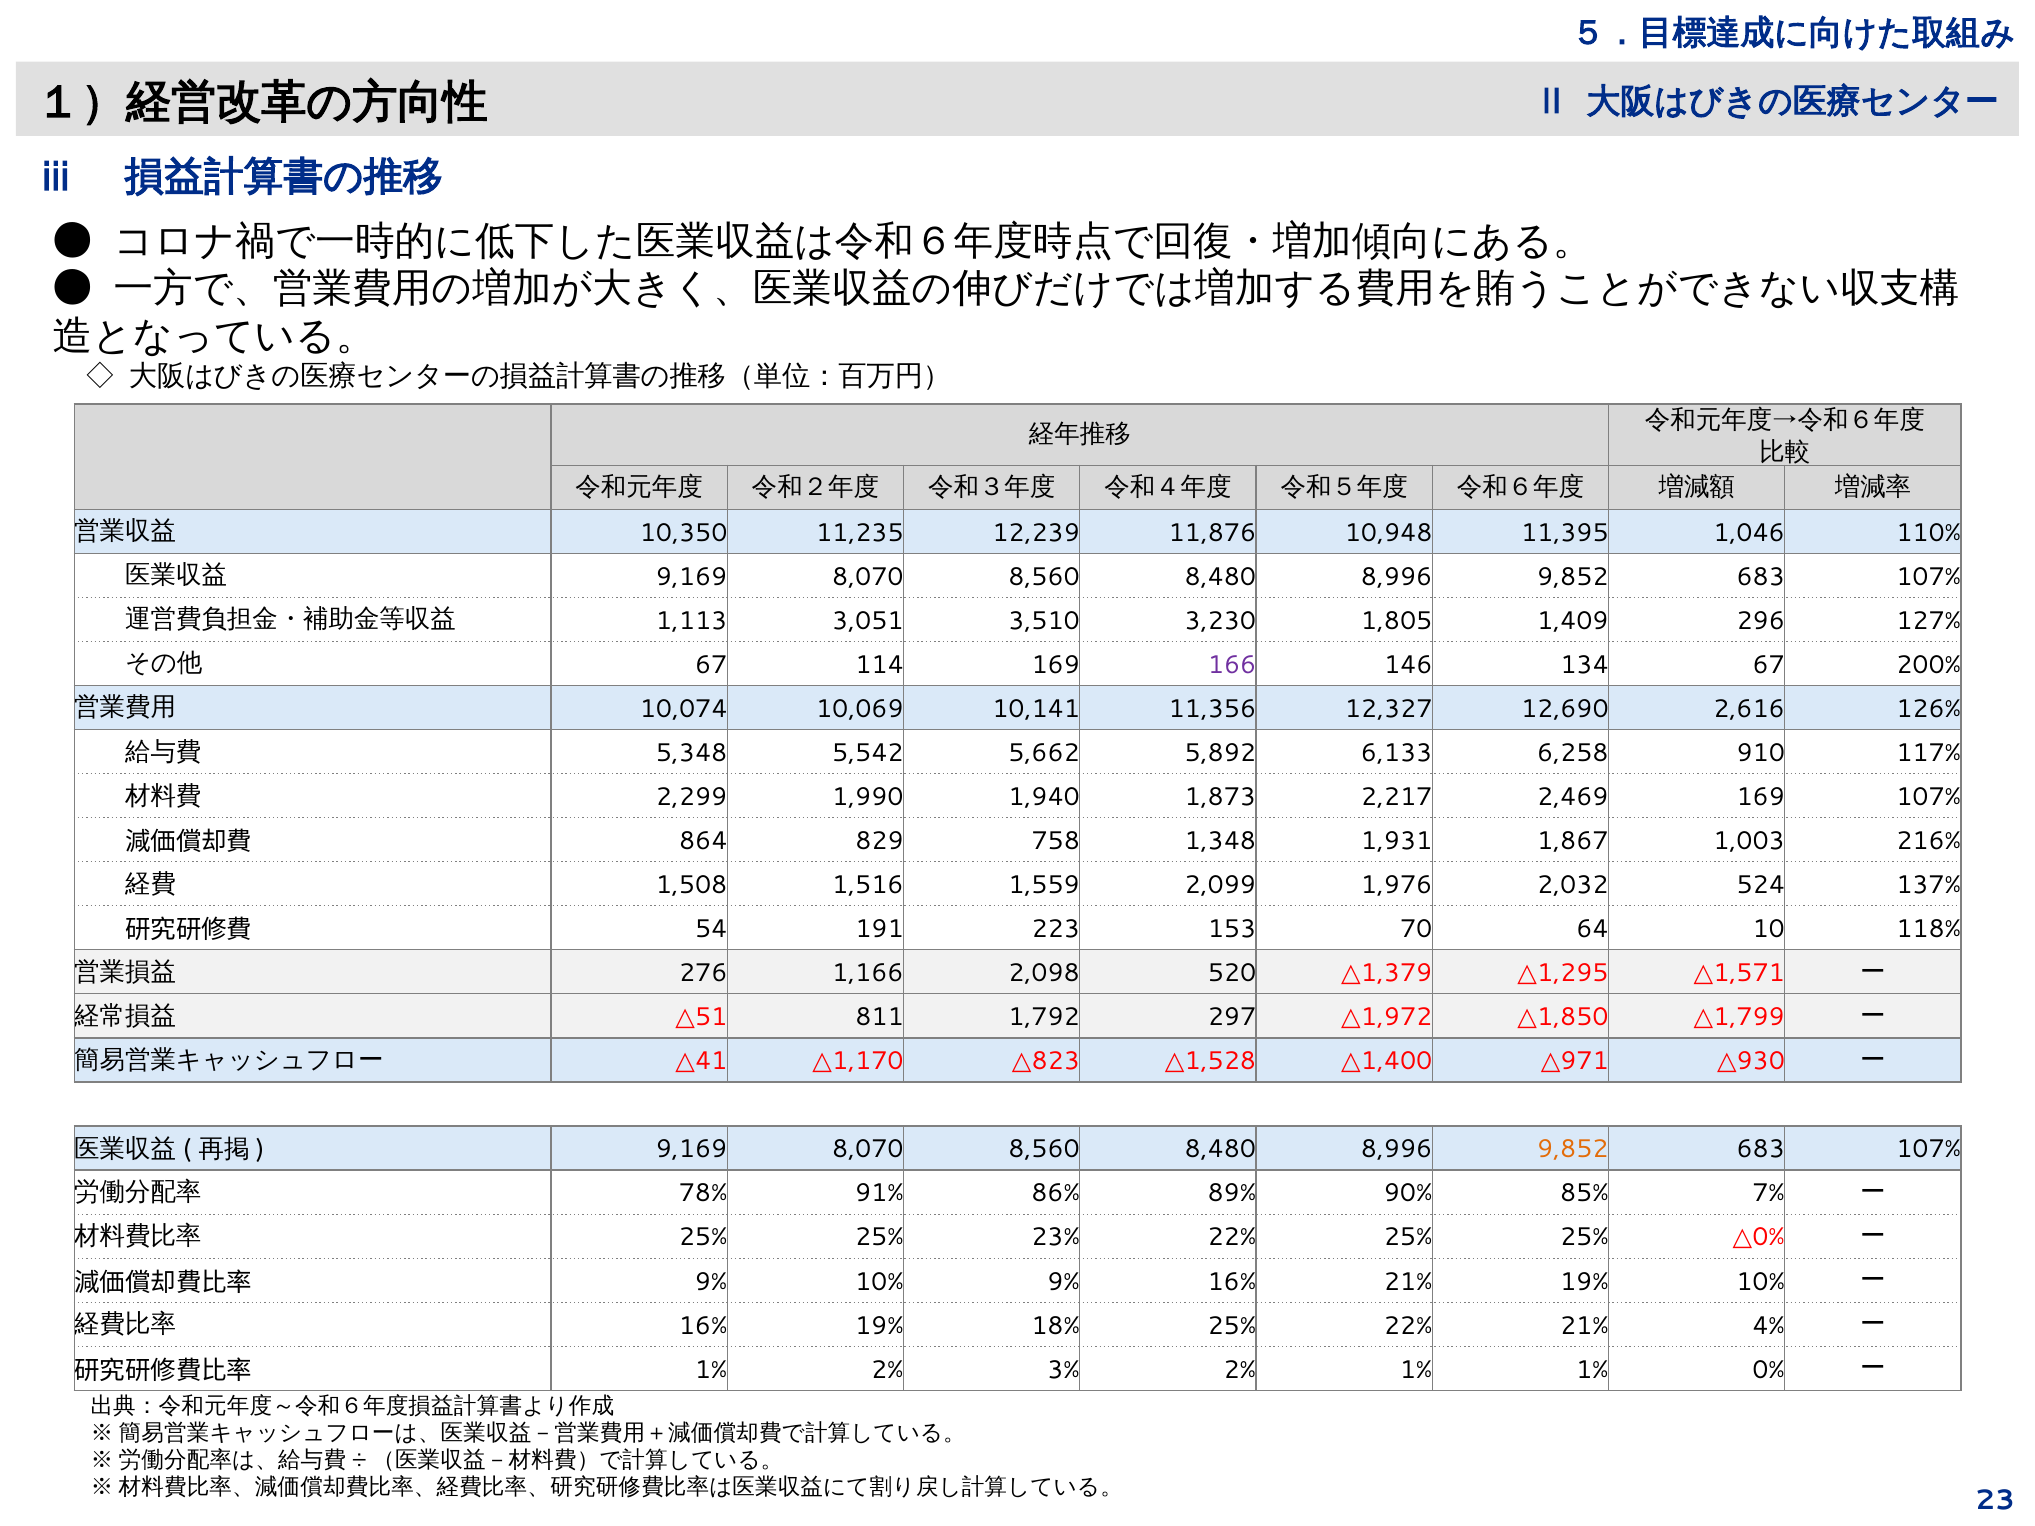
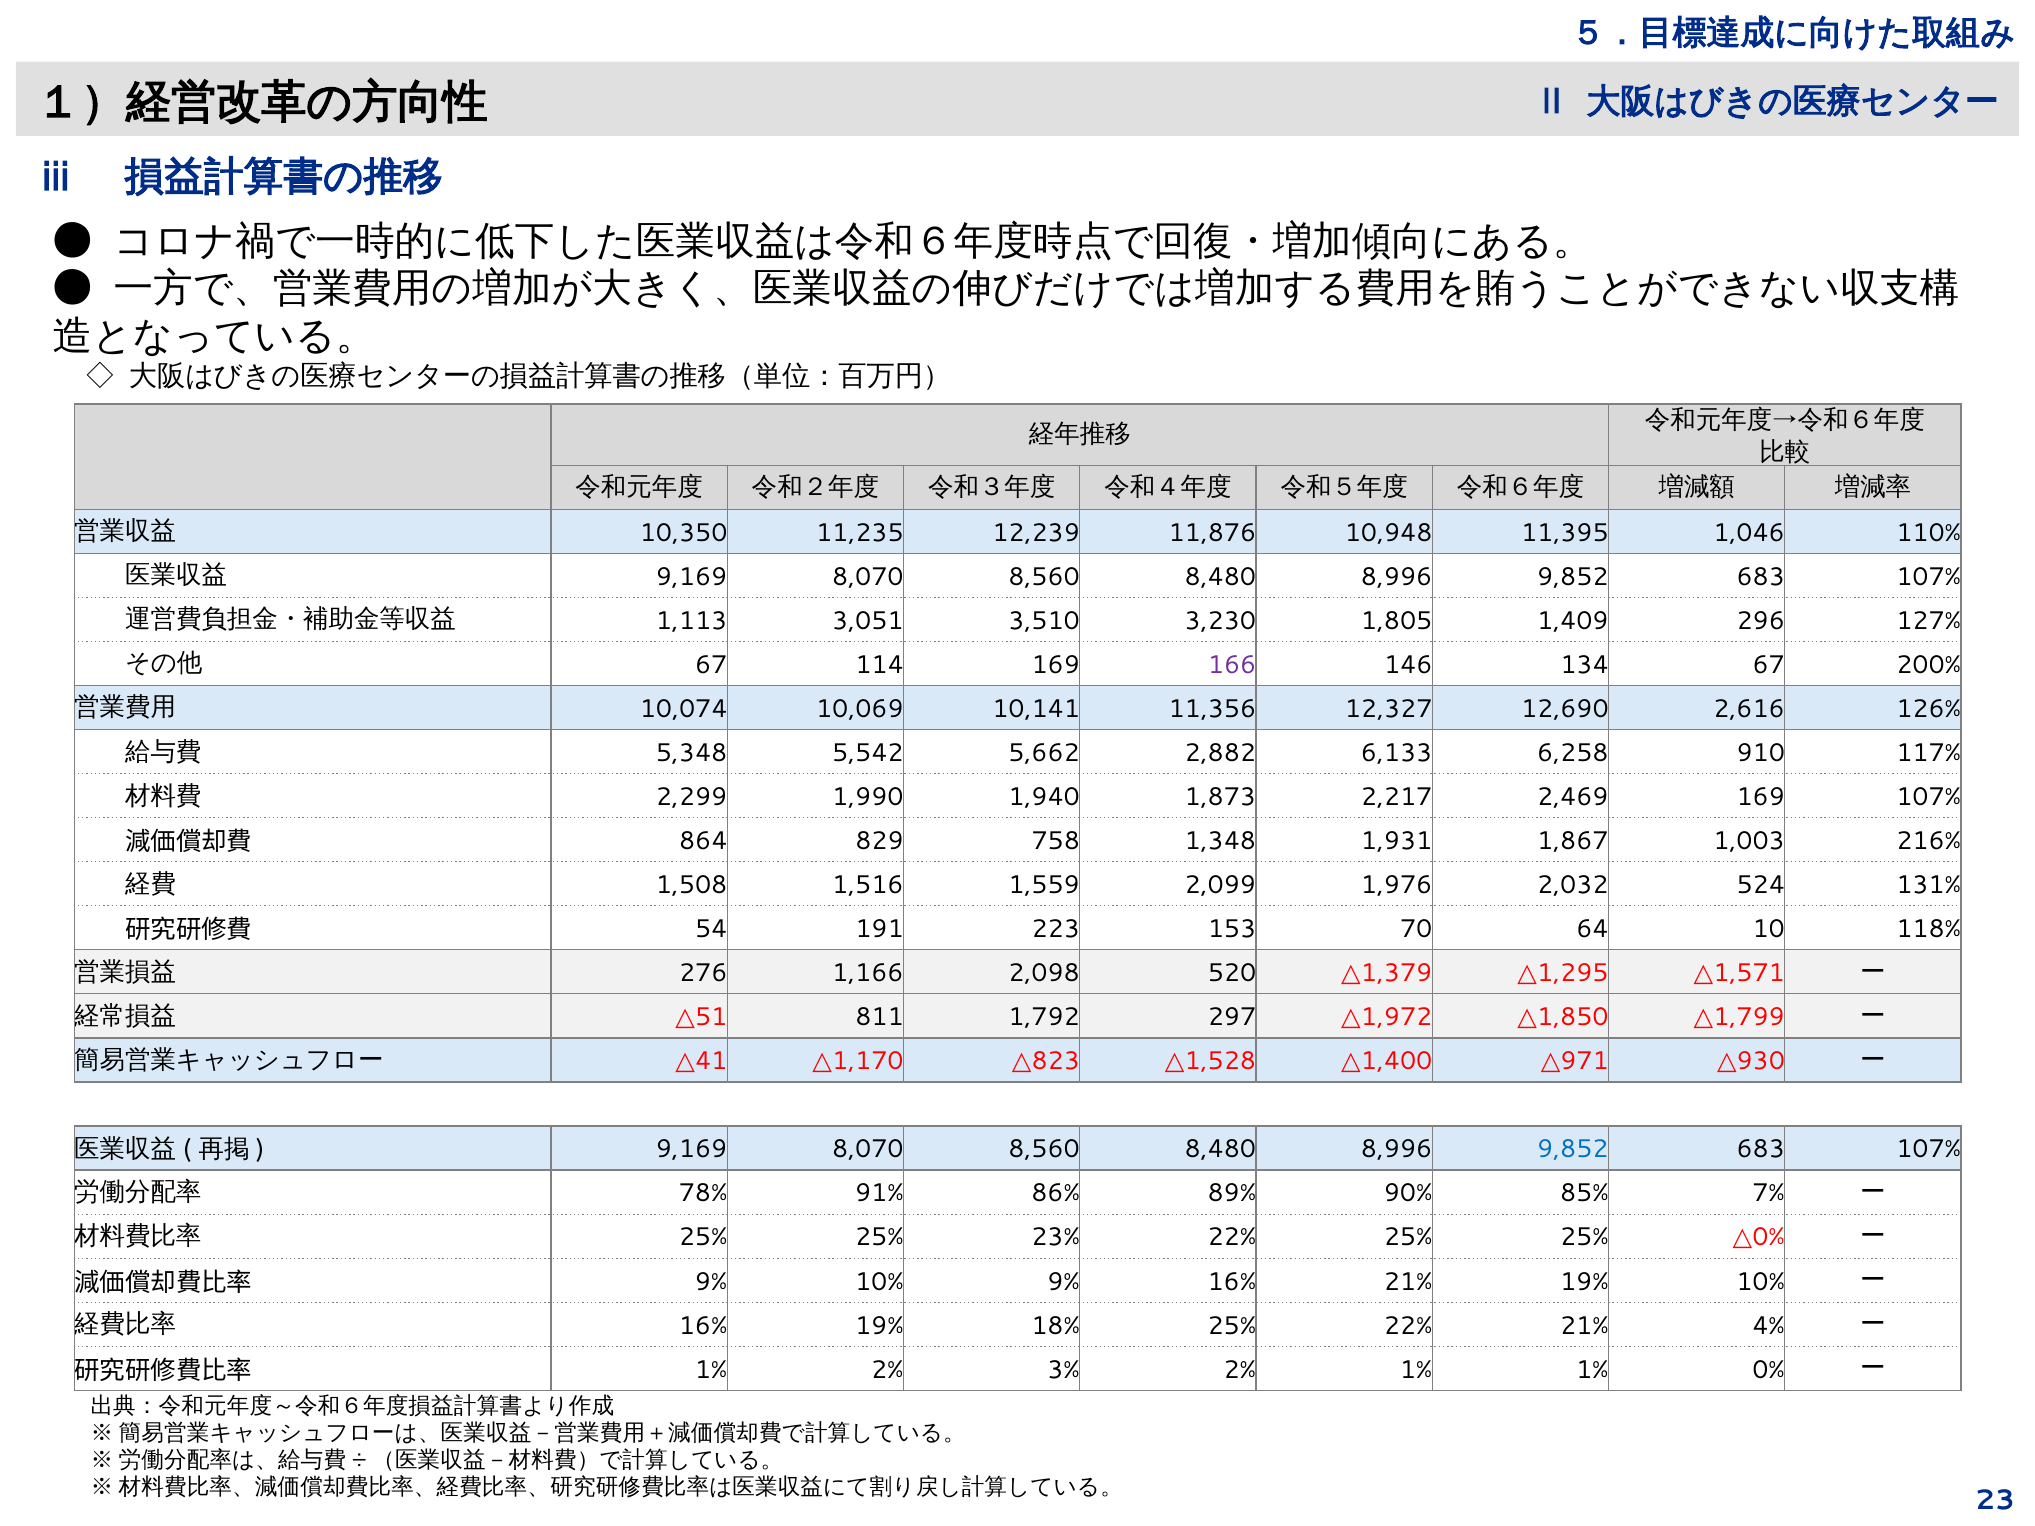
5,892: 5,892 -> 2,882 (1220, 753)
137%: 137% -> 131% (1929, 885)
9,852 colour: orange -> blue (1573, 1150)
